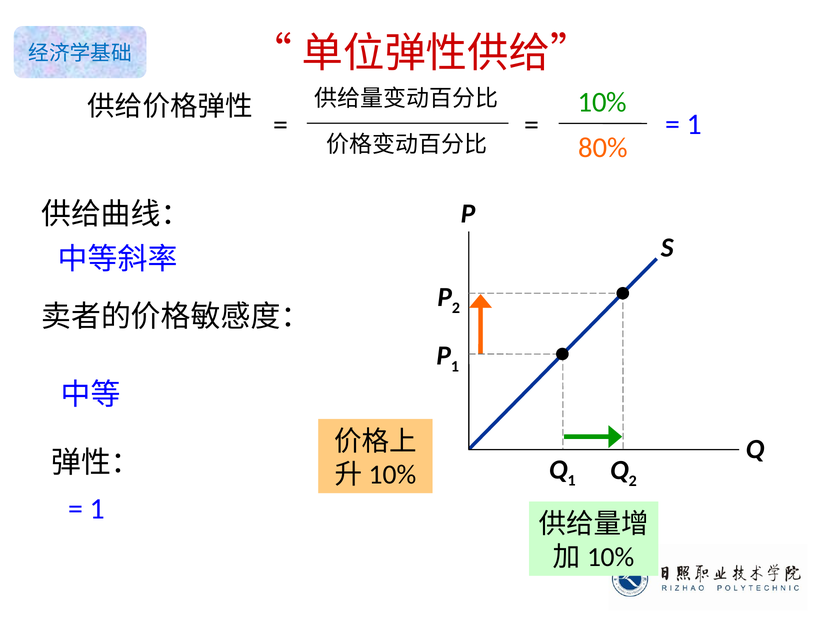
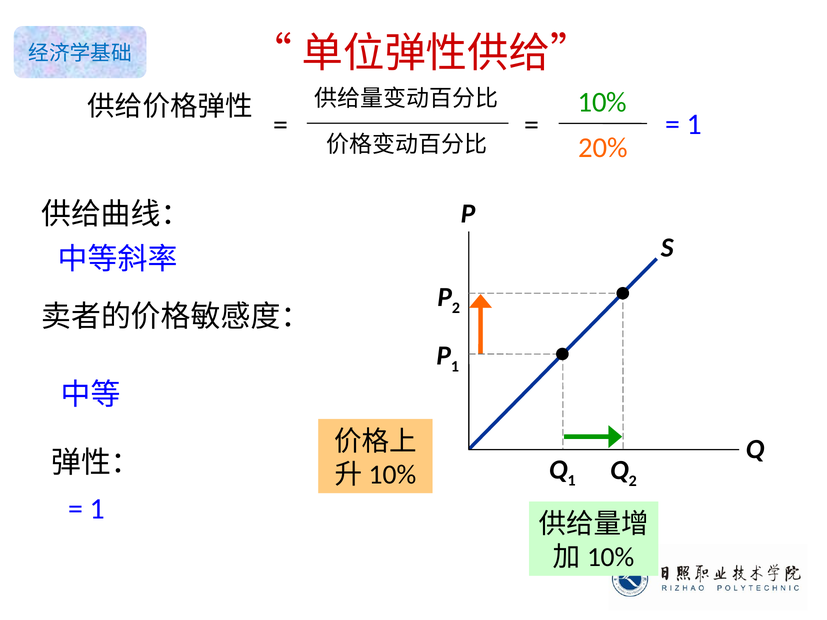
80%: 80% -> 20% (603, 148)
